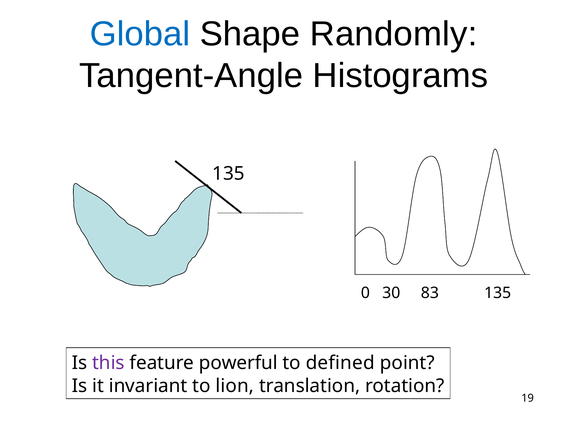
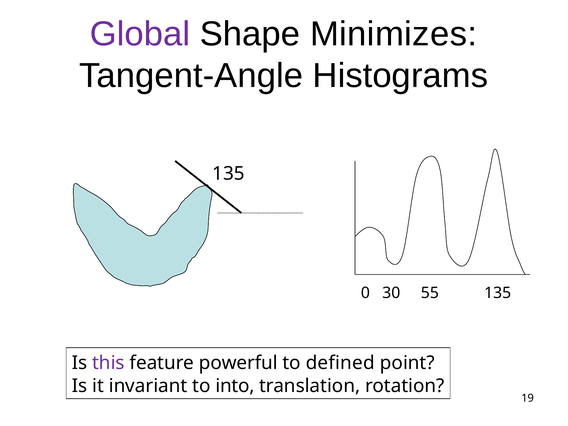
Global colour: blue -> purple (140, 34)
Randomly: Randomly -> Minimizes (393, 34)
83: 83 -> 55 (430, 293)
lion: lion -> into (235, 386)
